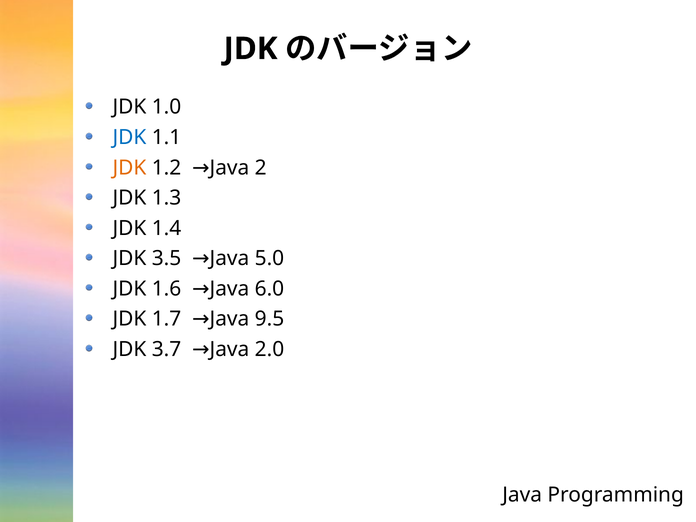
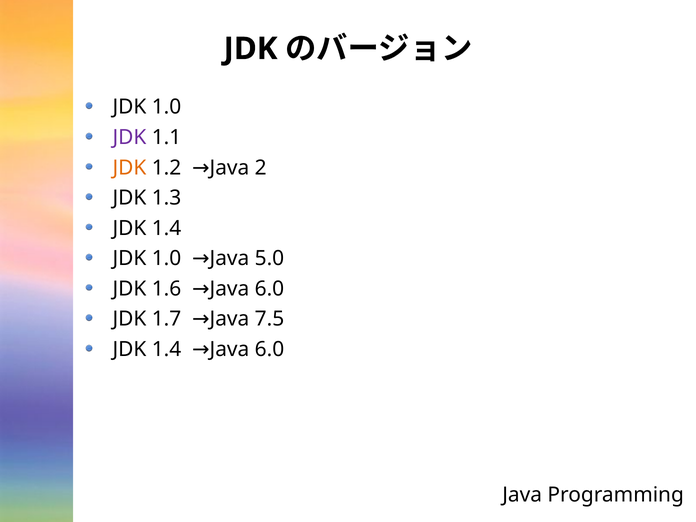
JDK colour: blue -> purple (129, 137)
3.5: 3.5 -> 1.0 (166, 259)
9.5: 9.5 -> 7.5 (269, 319)
3.7: 3.7 -> 1.4 (166, 349)
2.0: 2.0 -> 6.0 (269, 349)
